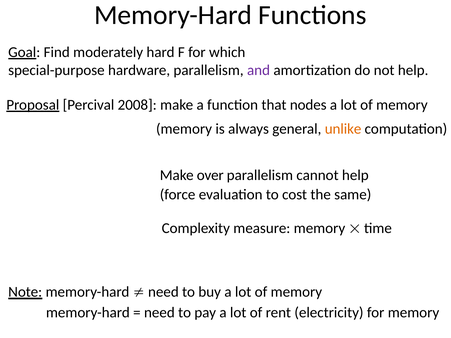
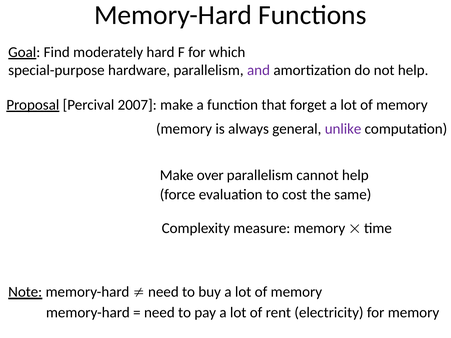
2008: 2008 -> 2007 (137, 105)
nodes: nodes -> forget (308, 105)
unlike colour: orange -> purple (343, 129)
